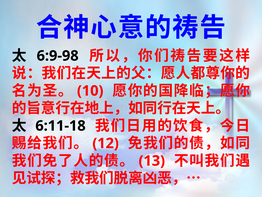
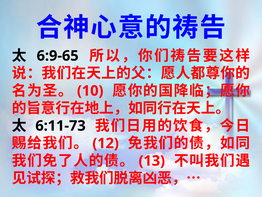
6:9-98: 6:9-98 -> 6:9-65 (58, 56)
6:11-18: 6:11-18 -> 6:11-73 (60, 126)
